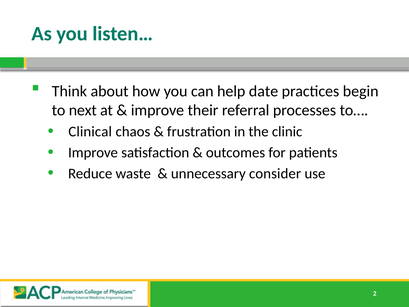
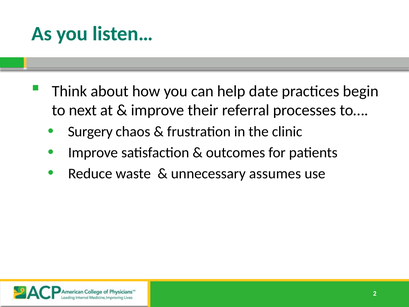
Clinical: Clinical -> Surgery (90, 132)
consider: consider -> assumes (275, 173)
